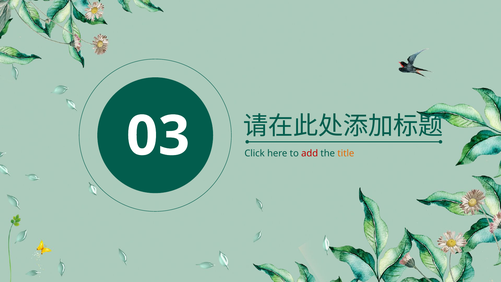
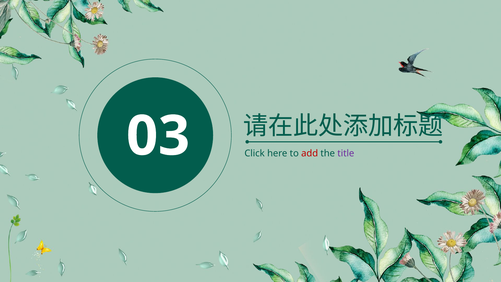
title colour: orange -> purple (346, 153)
